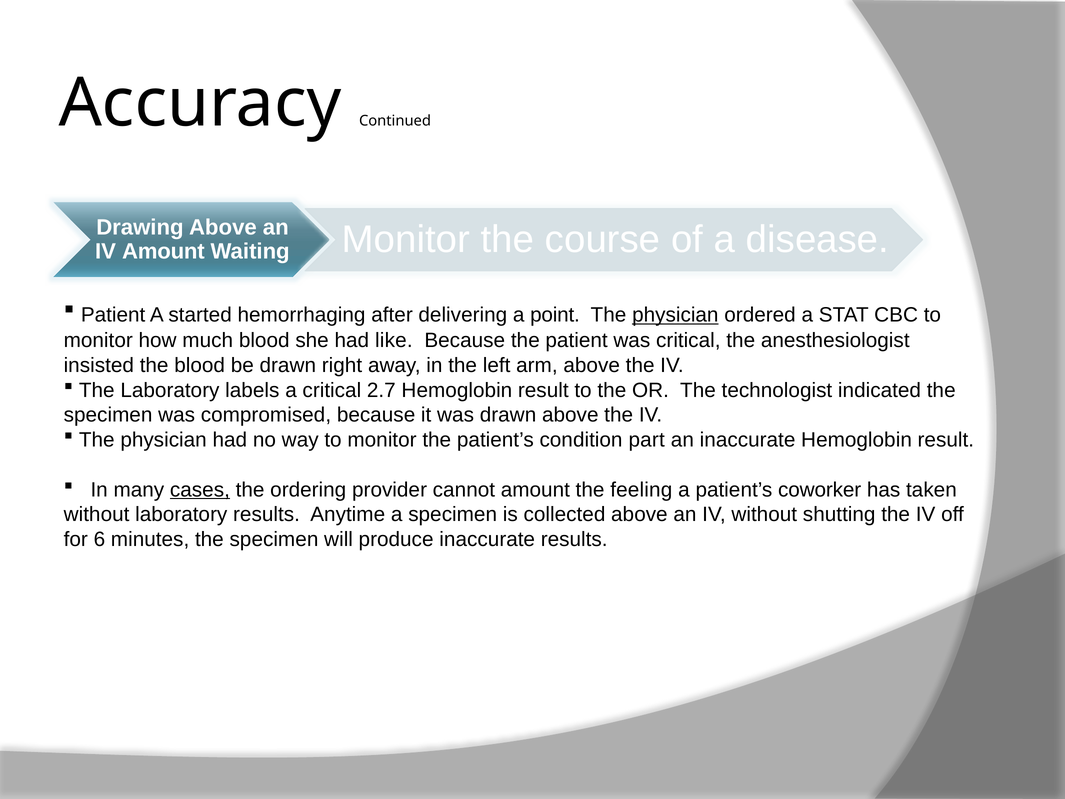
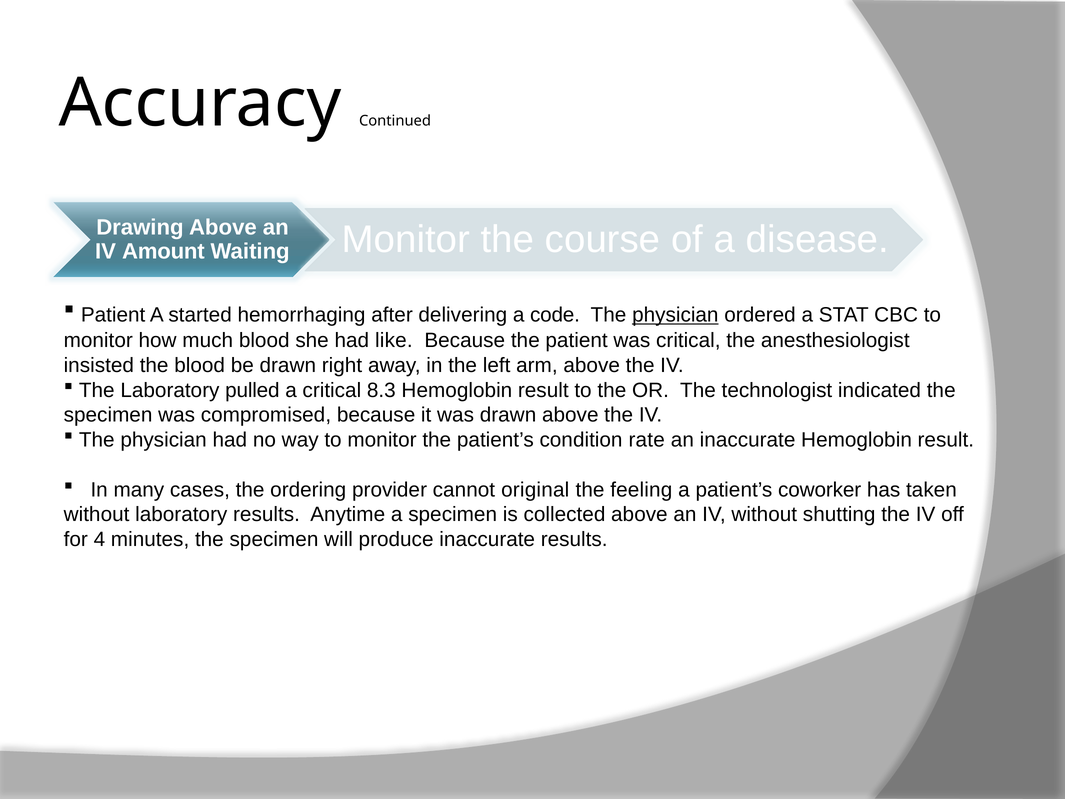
point: point -> code (555, 315)
labels: labels -> pulled (252, 390)
2.7: 2.7 -> 8.3 (381, 390)
part: part -> rate (647, 440)
cases underline: present -> none (200, 490)
cannot amount: amount -> original (535, 490)
6: 6 -> 4 (99, 539)
